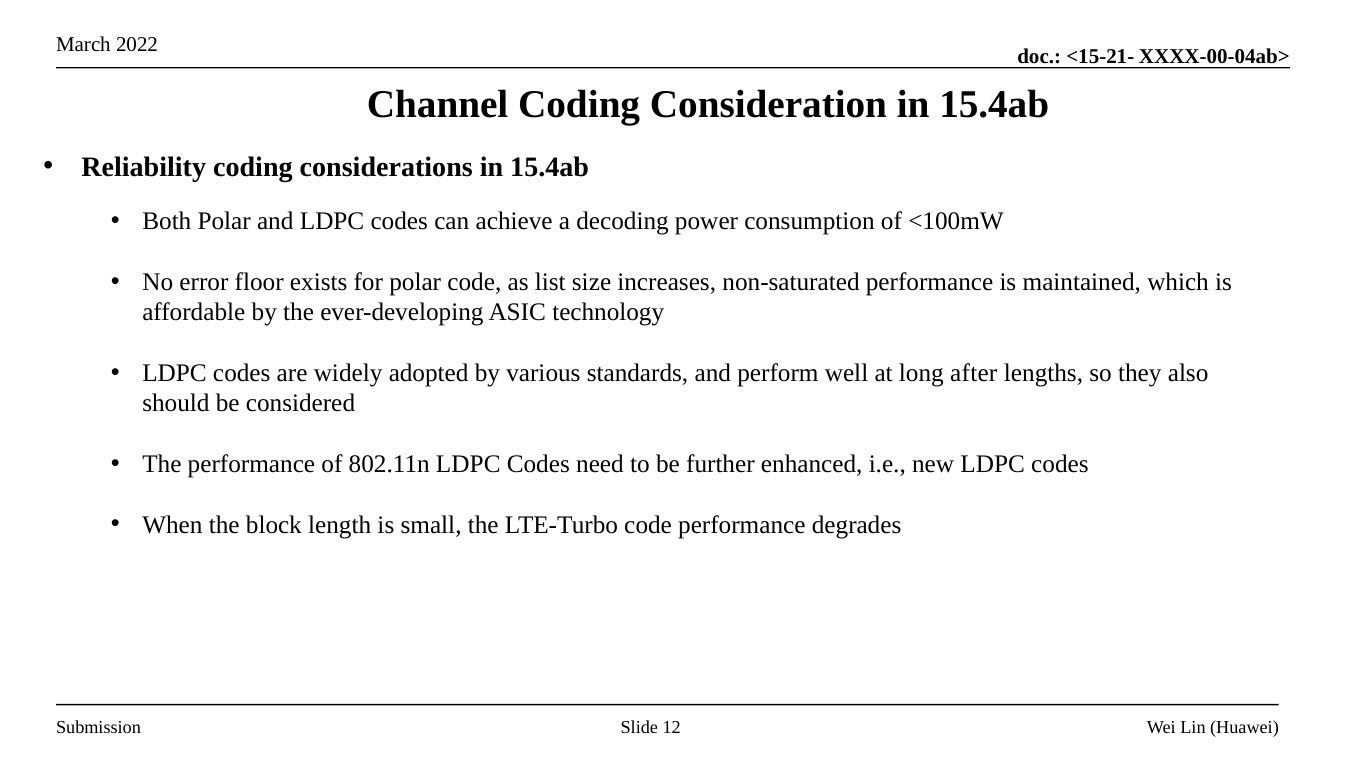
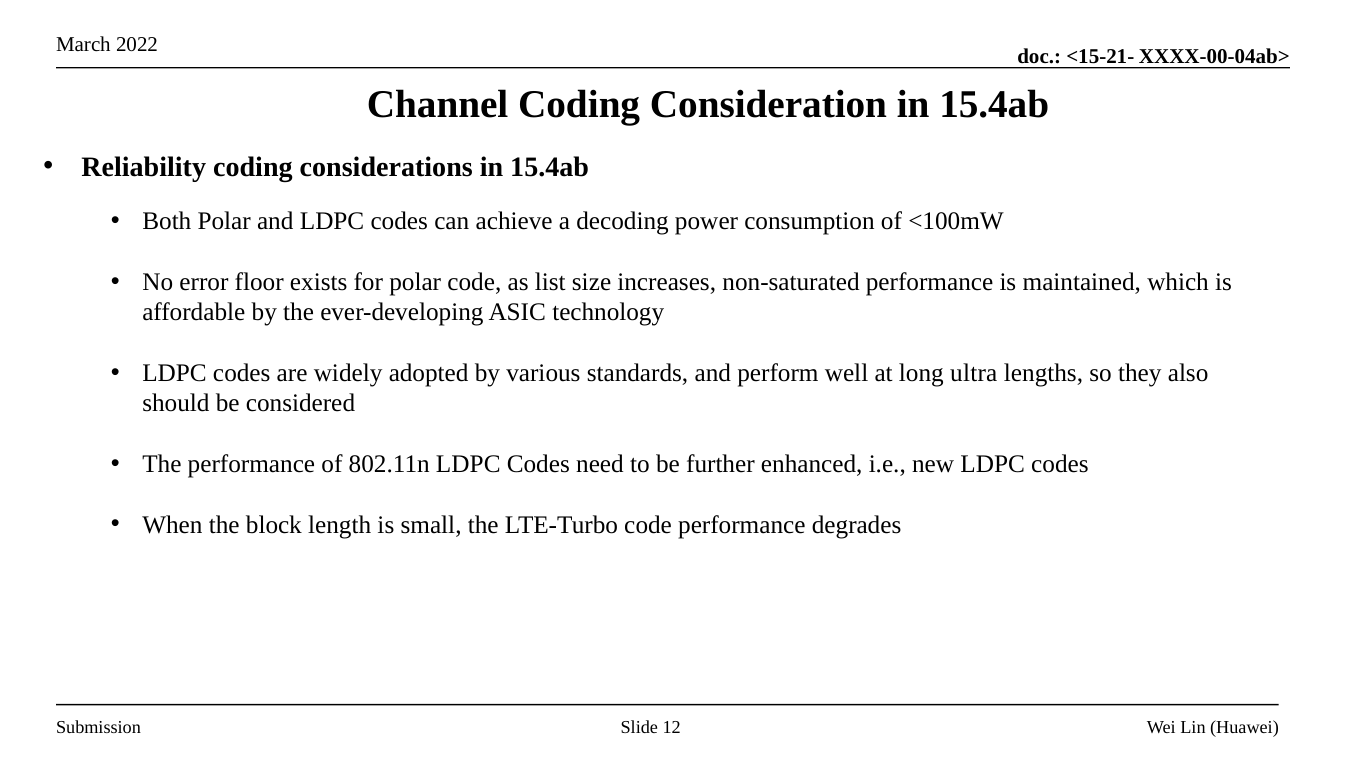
after: after -> ultra (974, 373)
